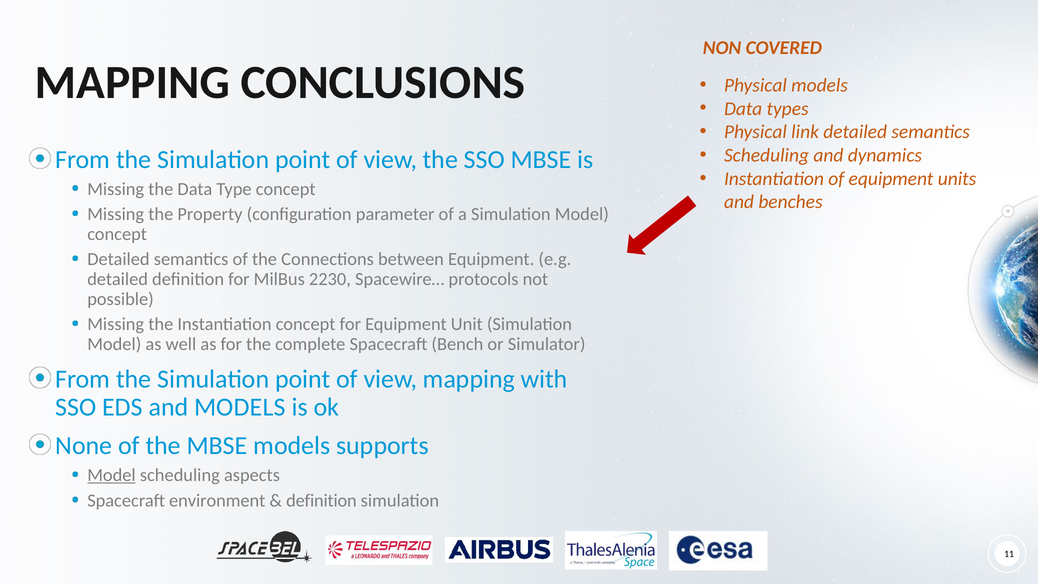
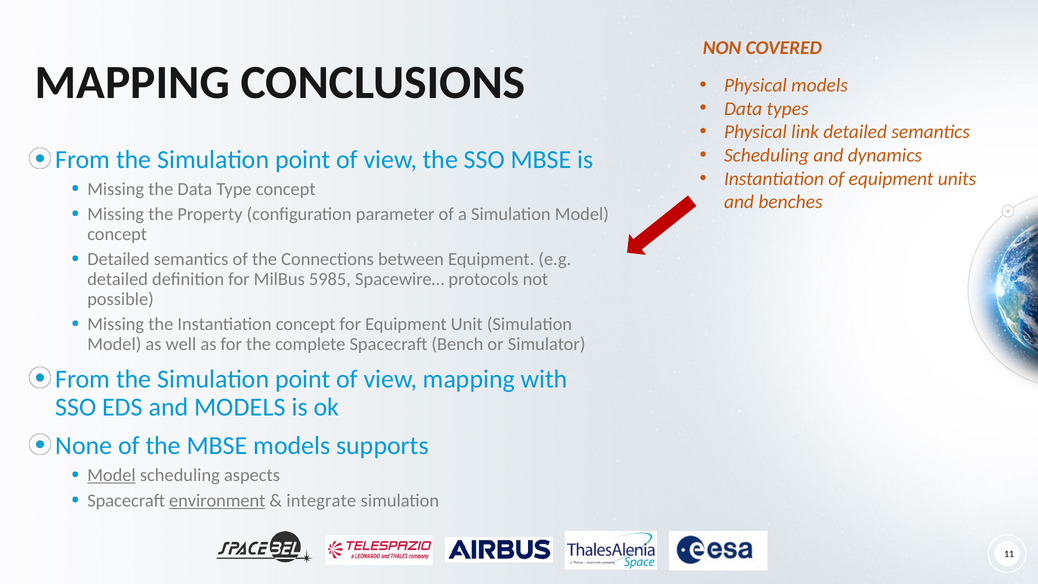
2230: 2230 -> 5985 (330, 279)
environment underline: none -> present (217, 500)
definition: definition -> integrate (321, 500)
